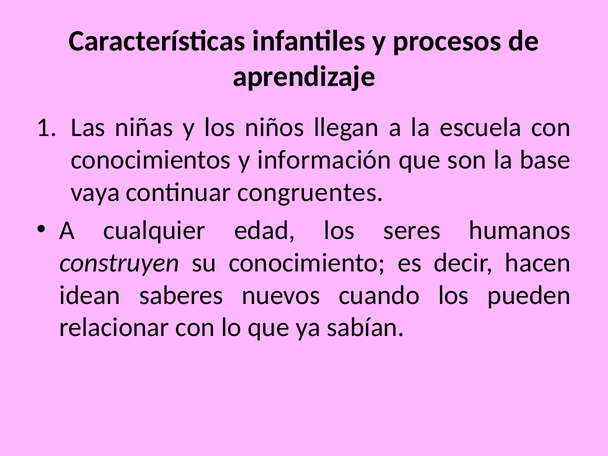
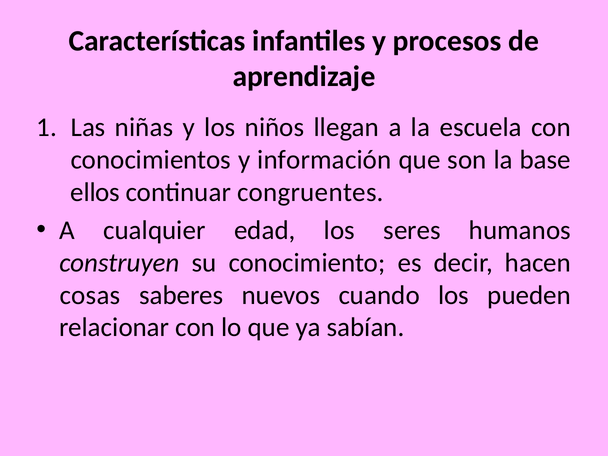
vaya: vaya -> ellos (95, 192)
idean: idean -> cosas (90, 295)
